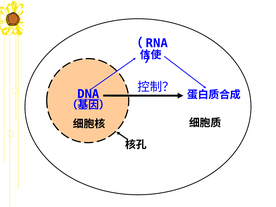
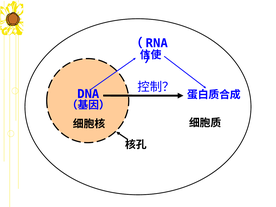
DNA underline: present -> none (88, 94)
